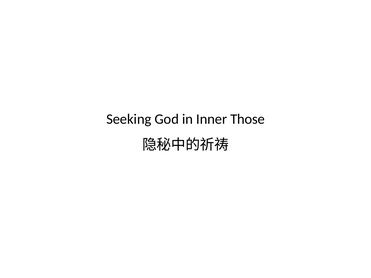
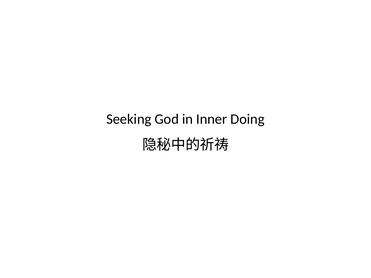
Those: Those -> Doing (247, 119)
